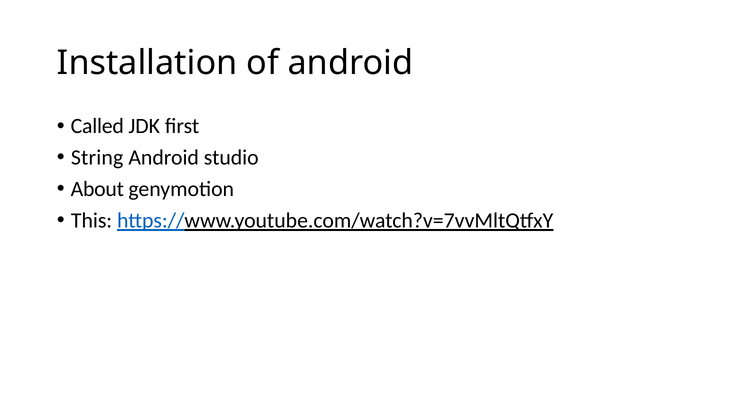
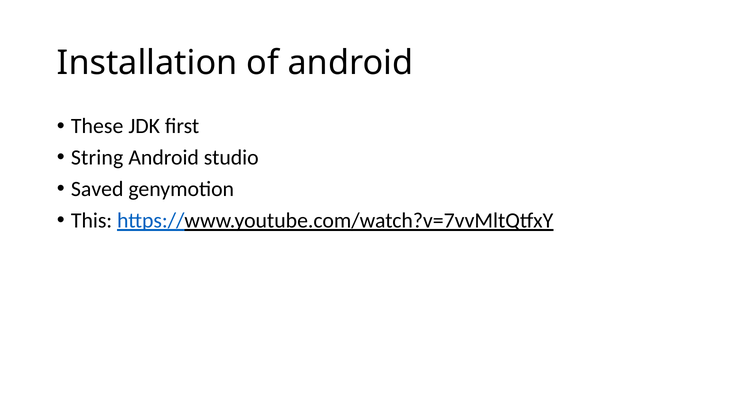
Called: Called -> These (97, 126)
About: About -> Saved (97, 189)
